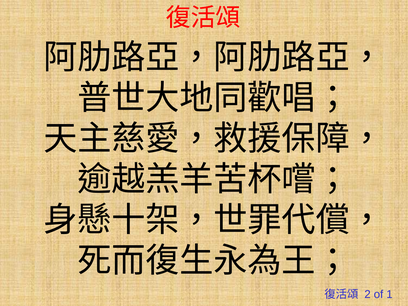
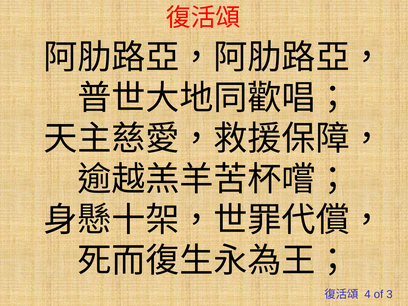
2: 2 -> 4 (368, 294)
1: 1 -> 3 (390, 294)
